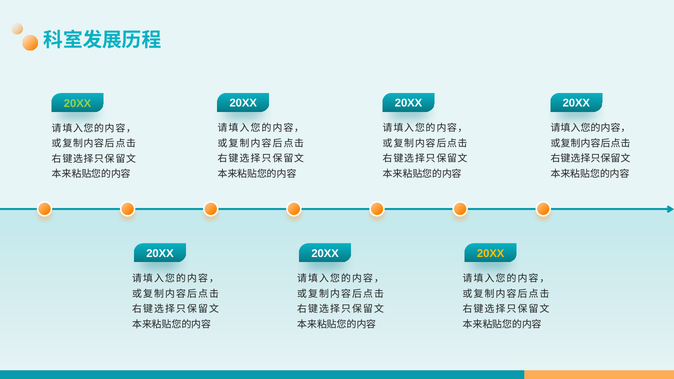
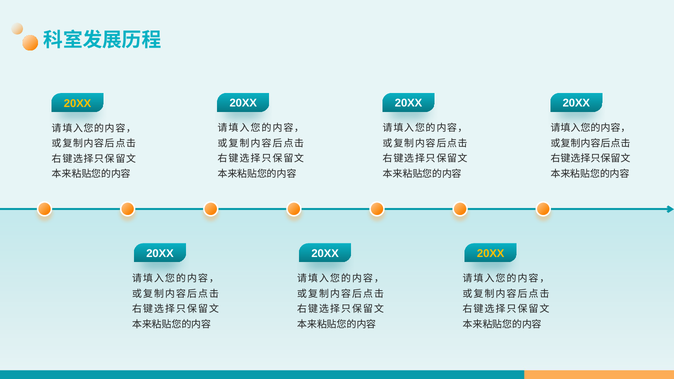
20XX colour: light green -> yellow (78, 103)
